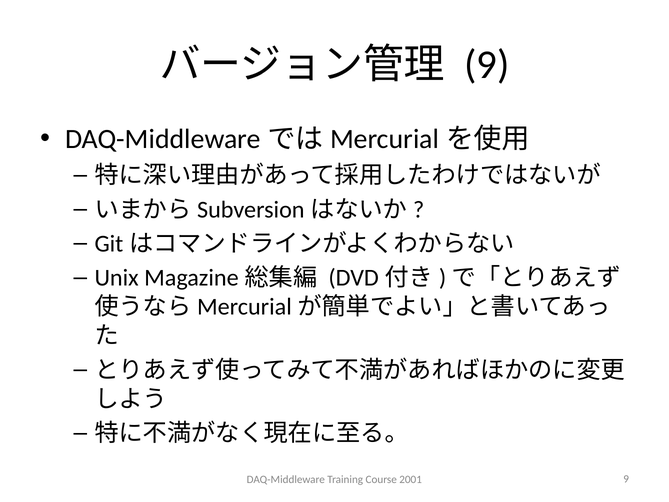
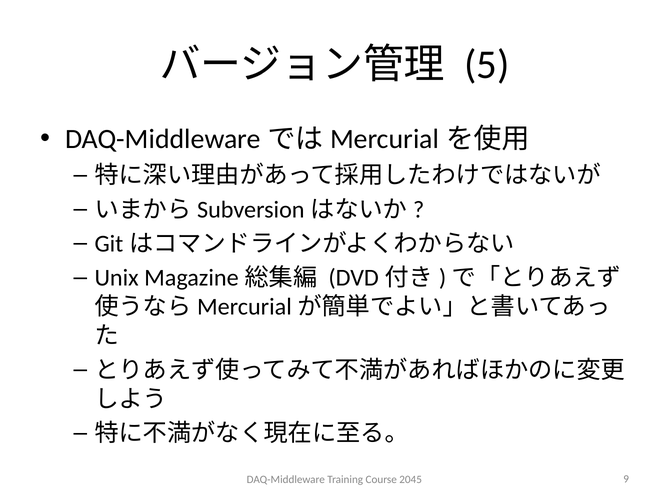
9: 9 -> 5 (487, 65)
2001: 2001 -> 2045 (411, 479)
